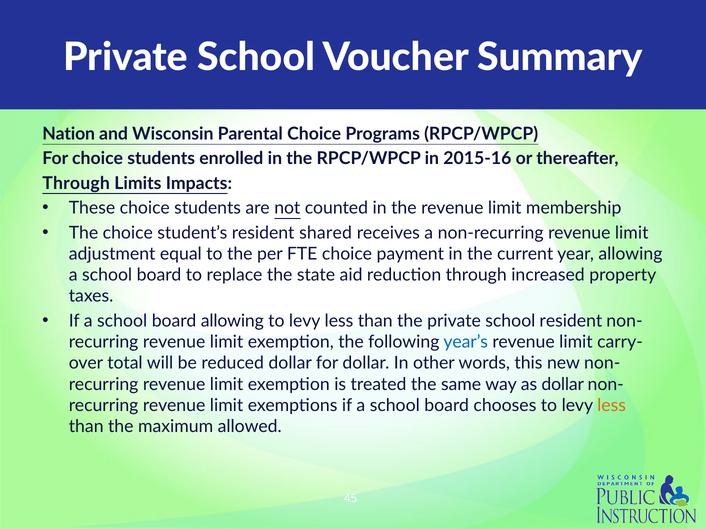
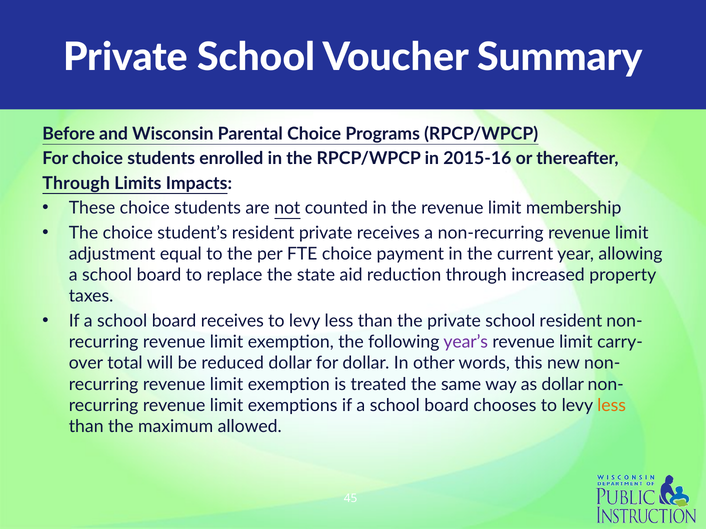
Nation: Nation -> Before (69, 134)
resident shared: shared -> private (326, 233)
board allowing: allowing -> receives (232, 321)
year’s colour: blue -> purple (466, 342)
